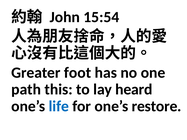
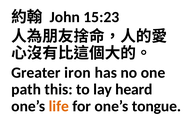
15:54: 15:54 -> 15:23 (101, 17)
foot: foot -> iron (78, 73)
life colour: blue -> orange (59, 106)
restore: restore -> tongue (157, 106)
